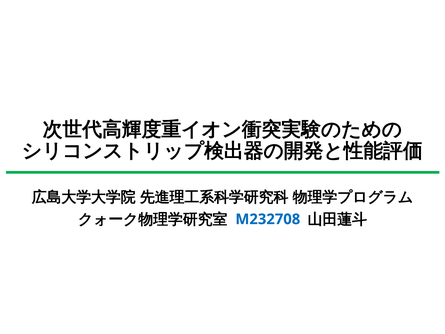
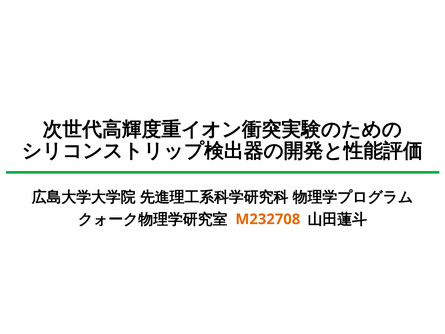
M232708 colour: blue -> orange (268, 219)
